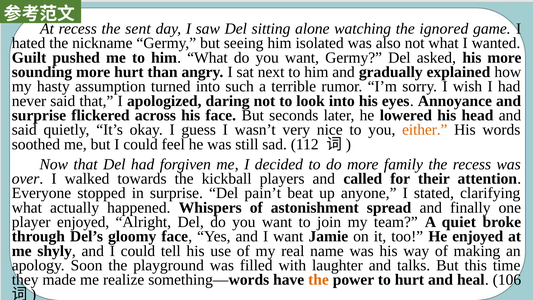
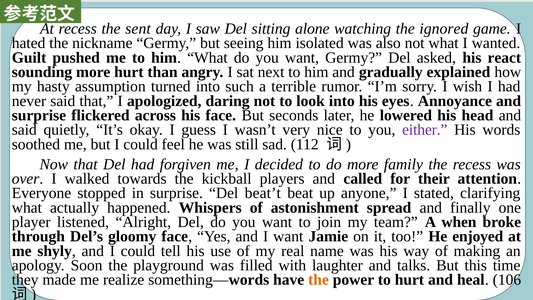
his more: more -> react (504, 58)
either colour: orange -> purple (425, 130)
pain’t: pain’t -> beat’t (263, 193)
player enjoyed: enjoyed -> listened (83, 222)
quiet: quiet -> when (459, 222)
